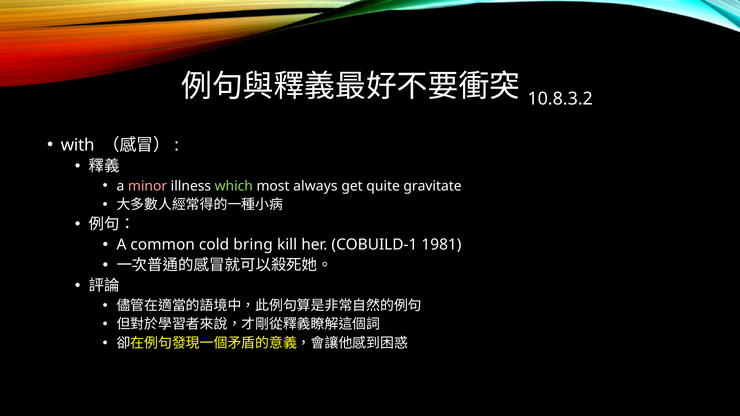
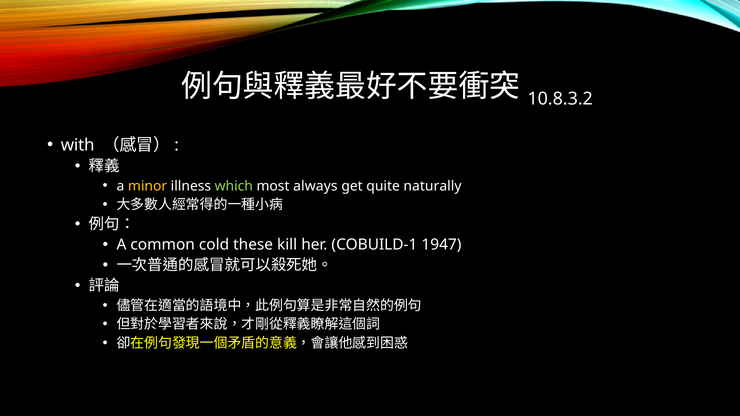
minor colour: pink -> yellow (148, 186)
gravitate: gravitate -> naturally (433, 186)
bring: bring -> these (253, 245)
1981: 1981 -> 1947 (441, 245)
